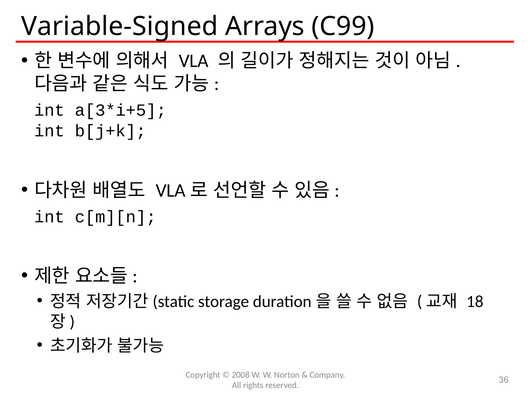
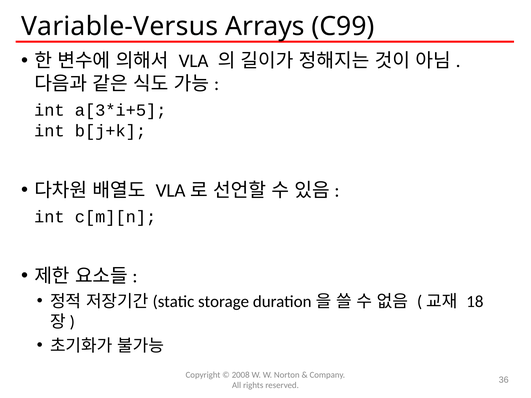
Variable-Signed: Variable-Signed -> Variable-Versus (120, 26)
